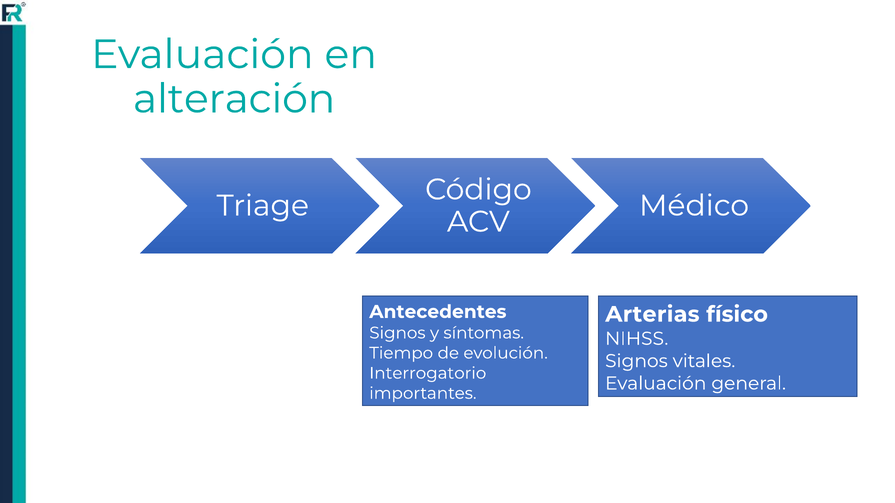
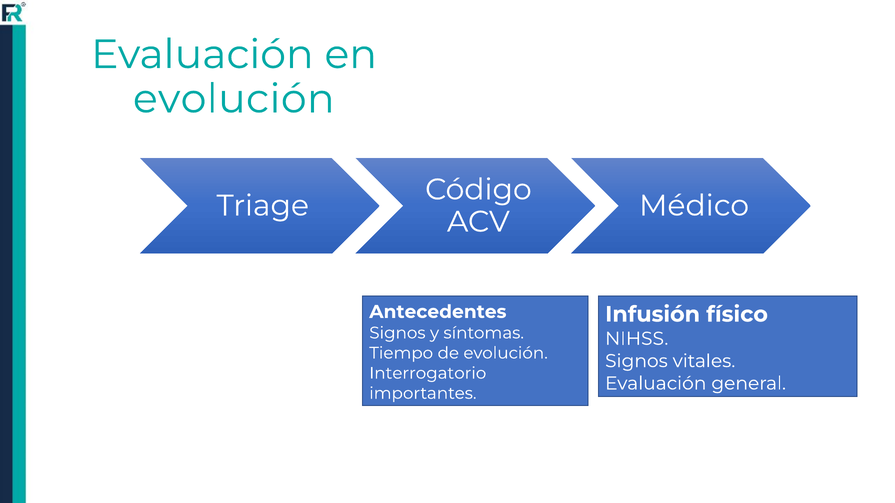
alteración: alteración -> evolución (234, 99)
Arterias: Arterias -> Infusión (653, 315)
